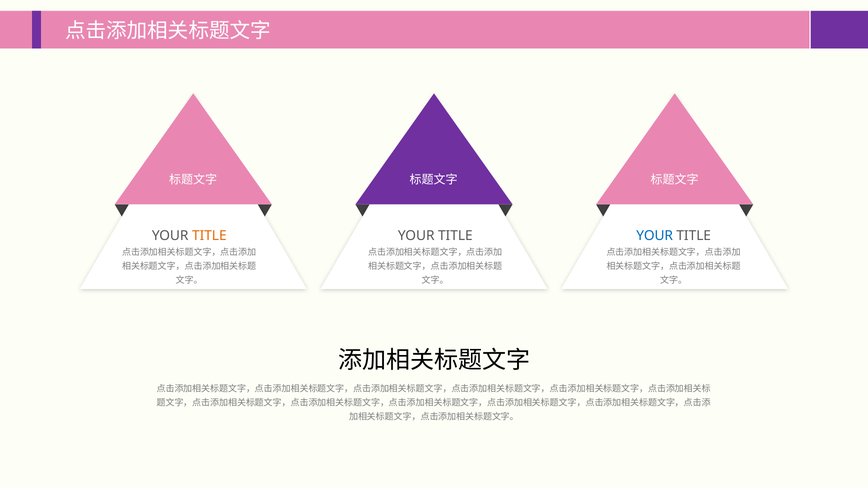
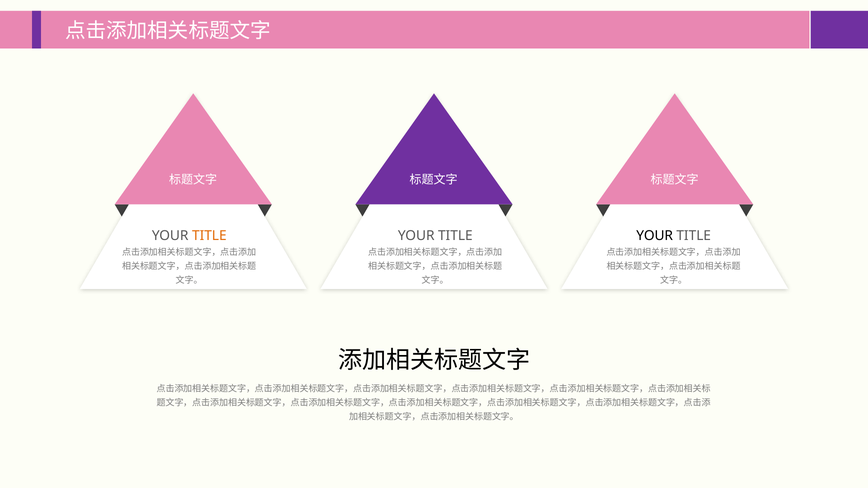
YOUR colour: blue -> black (655, 236)
